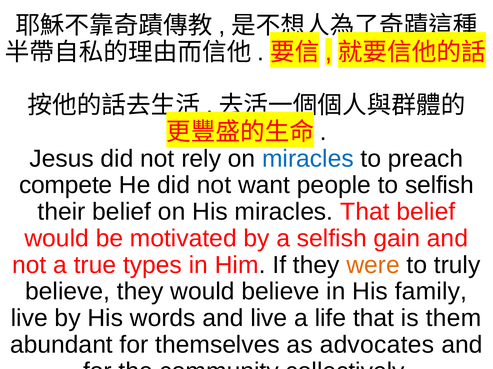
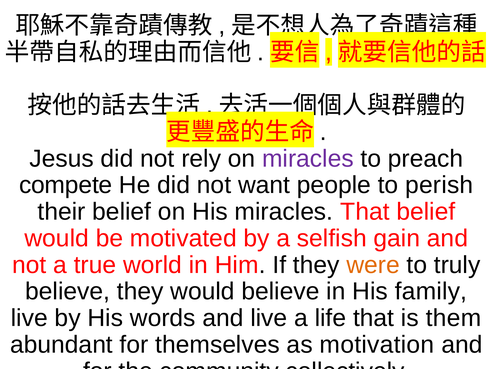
miracles colour: blue -> purple (308, 159)
to selfish: selfish -> perish (439, 186)
types: types -> world (152, 265)
advocates: advocates -> motivation (377, 345)
